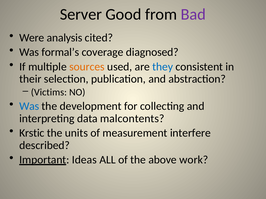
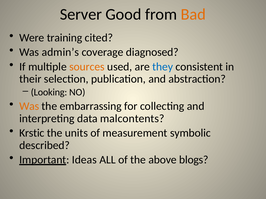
Bad colour: purple -> orange (193, 14)
analysis: analysis -> training (65, 38)
formal’s: formal’s -> admin’s (60, 52)
Victims: Victims -> Looking (49, 92)
Was colour: blue -> orange (29, 106)
development: development -> embarrassing (91, 106)
interfere: interfere -> symbolic (190, 133)
work: work -> blogs (194, 160)
